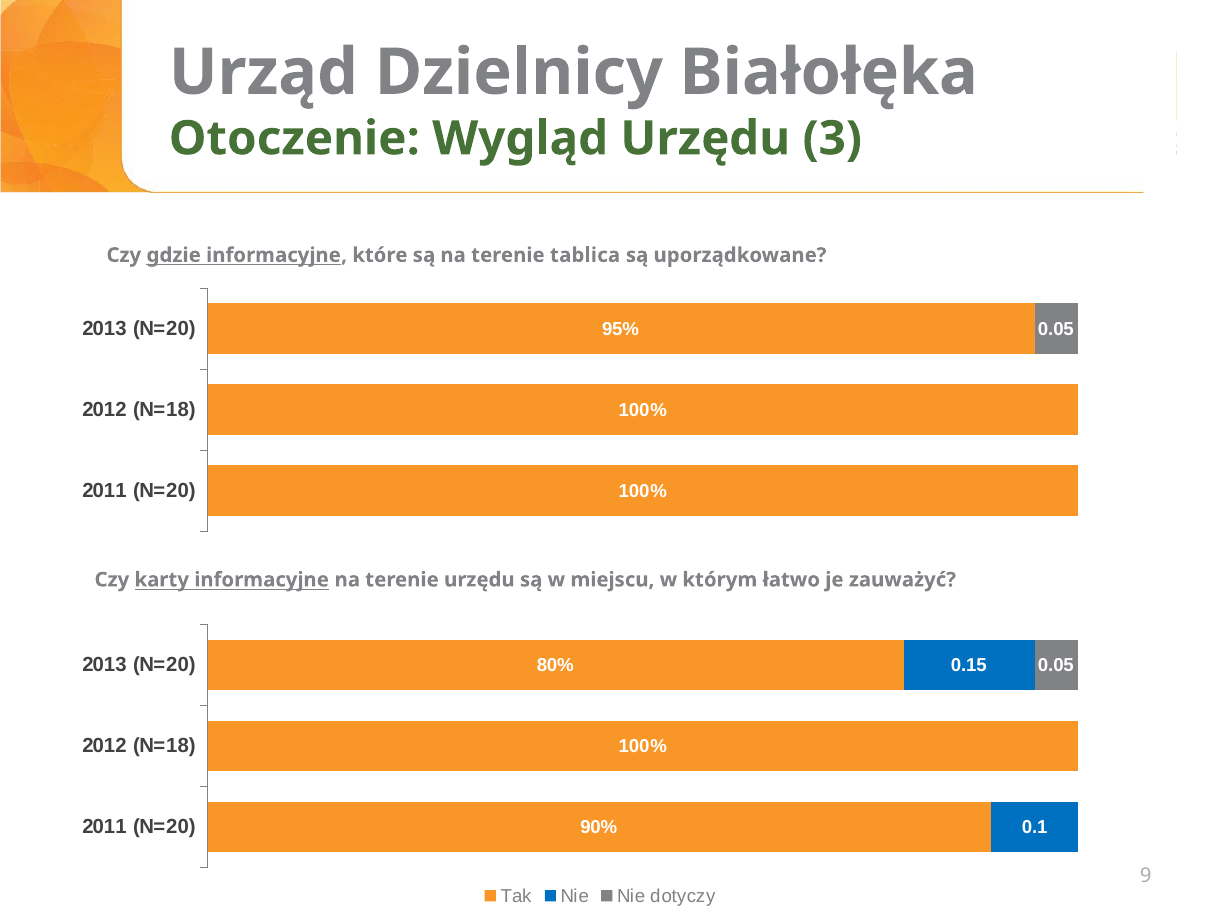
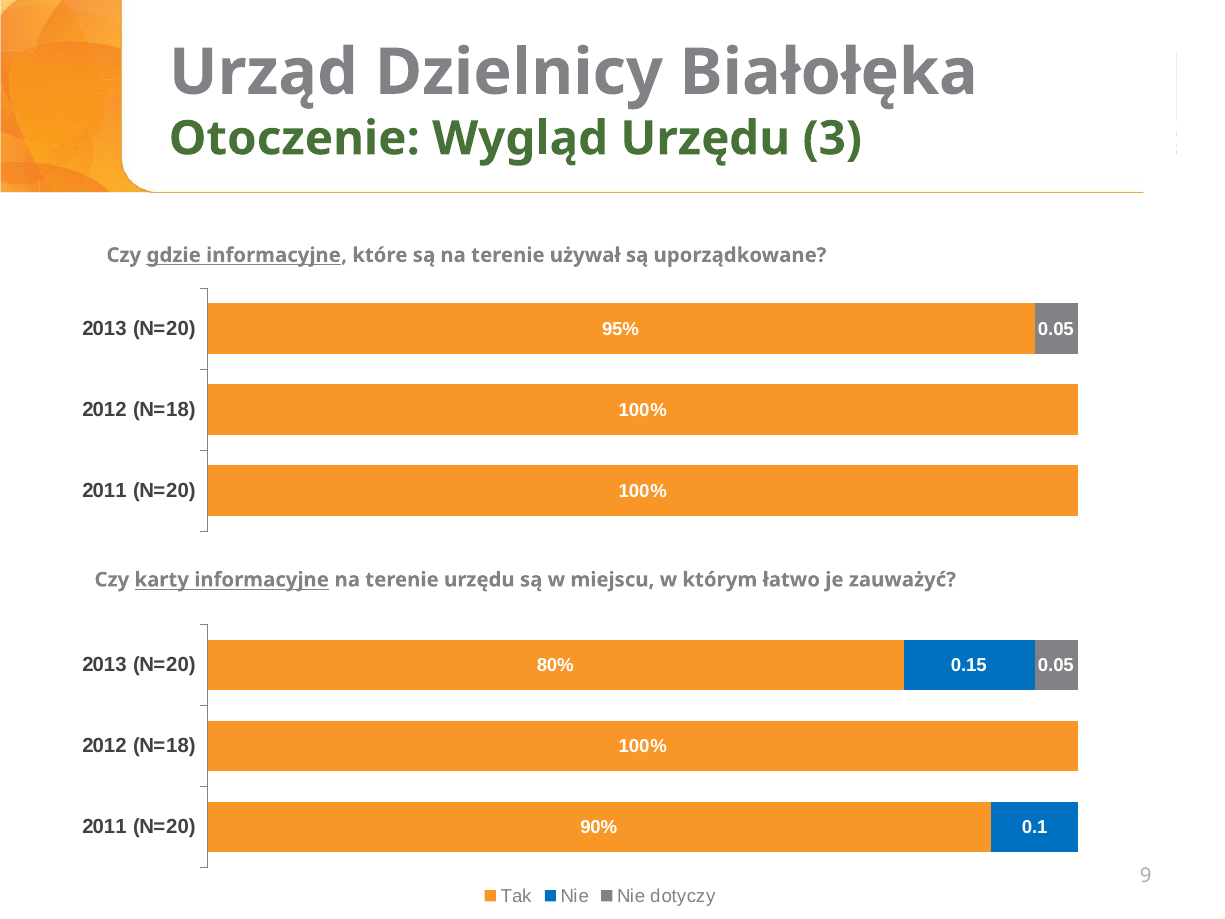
tablica: tablica -> używał (585, 255)
